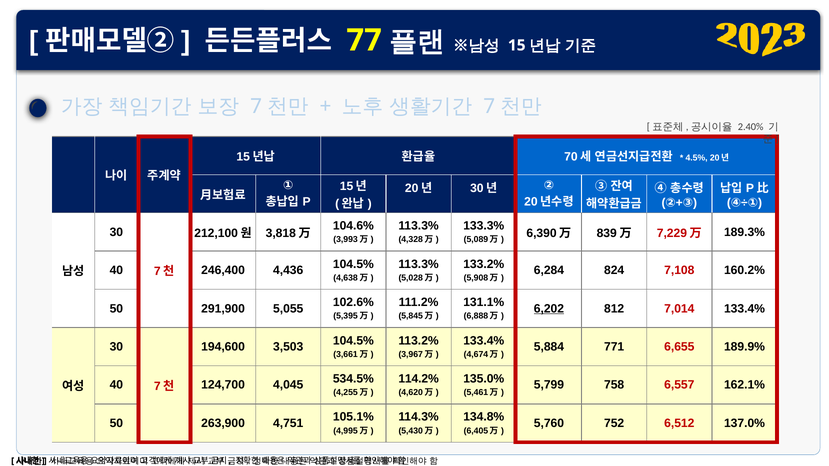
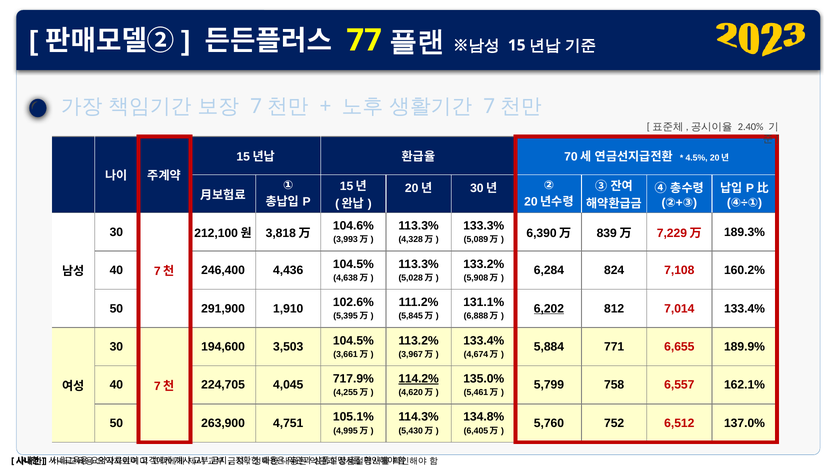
5,055: 5,055 -> 1,910 (288, 309)
534.5%: 534.5% -> 717.9% (353, 379)
114.2% underline: none -> present (419, 379)
124,700: 124,700 -> 224,705 (223, 385)
